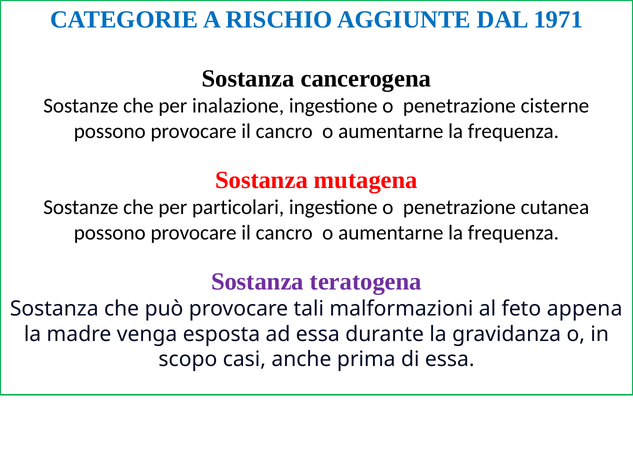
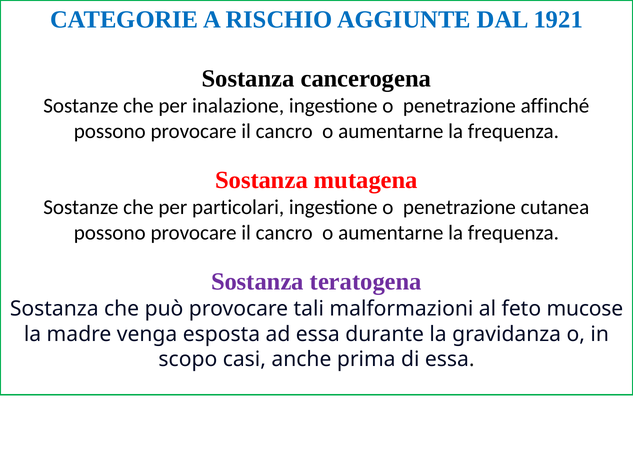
1971: 1971 -> 1921 (558, 20)
cisterne: cisterne -> affinché (555, 106)
appena: appena -> mucose (585, 309)
